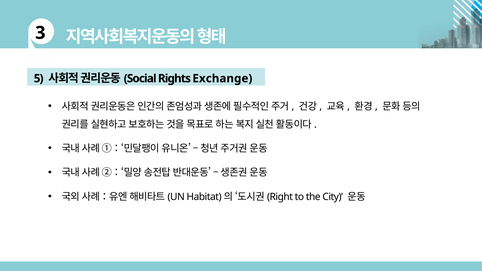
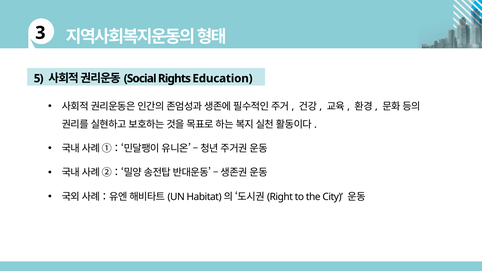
Exchange: Exchange -> Education (222, 79)
